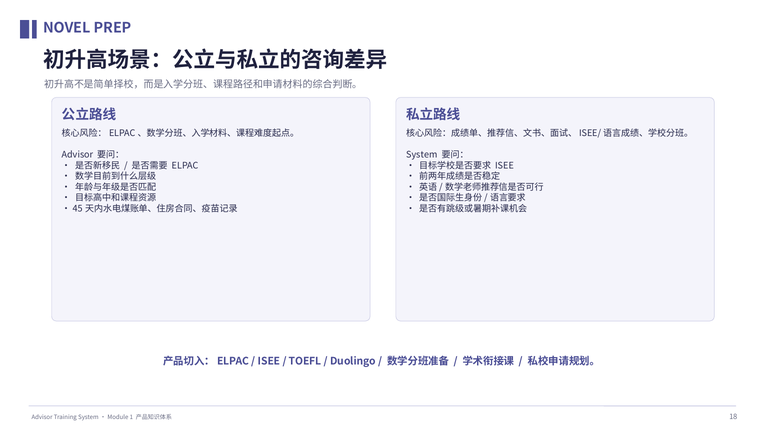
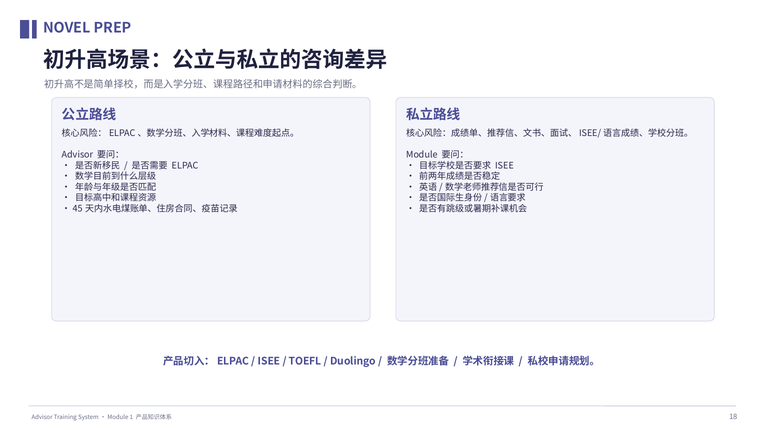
System: System -> Module (422, 155)
